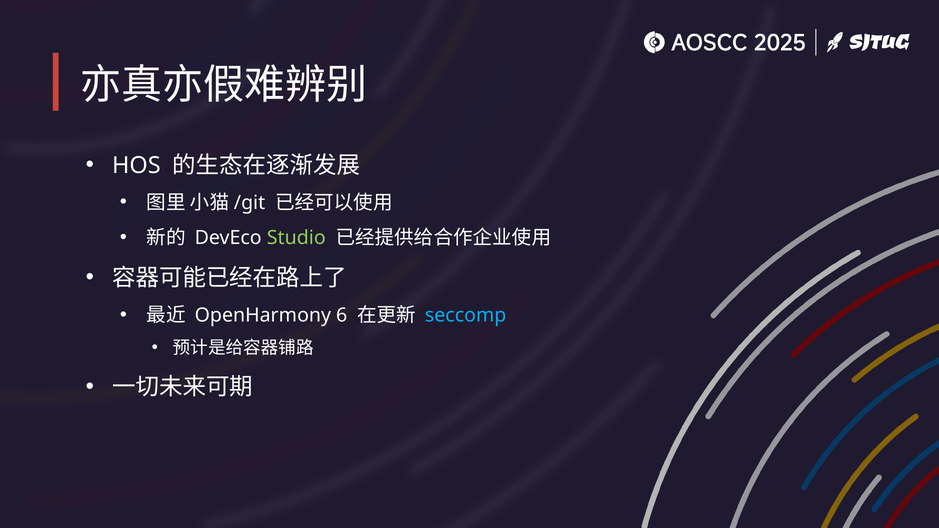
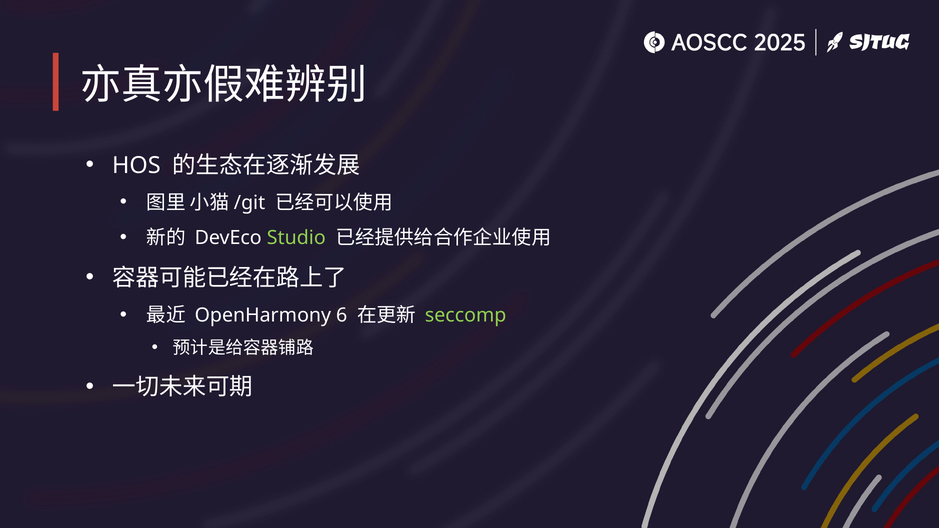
seccomp colour: light blue -> light green (466, 315)
